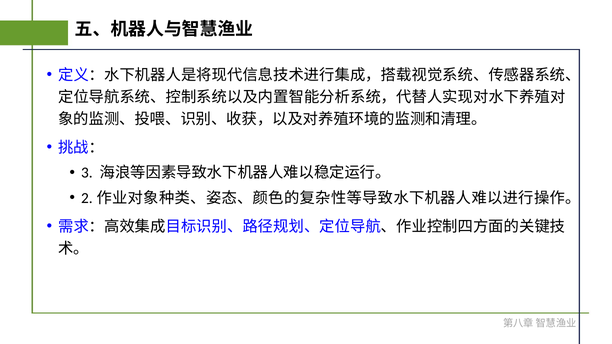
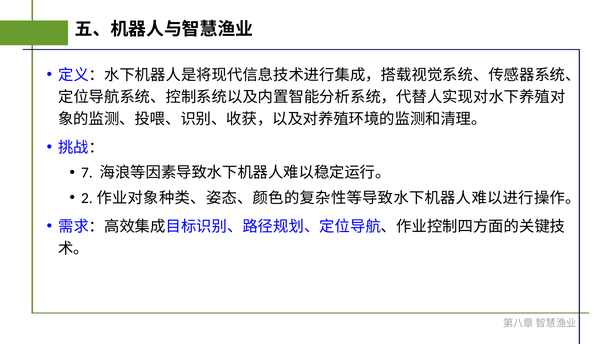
3: 3 -> 7 (87, 173)
